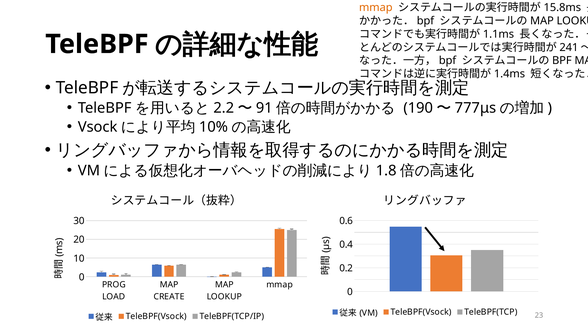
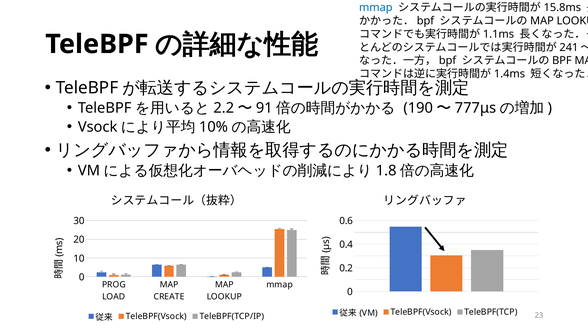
mmap colour: orange -> blue (376, 8)
